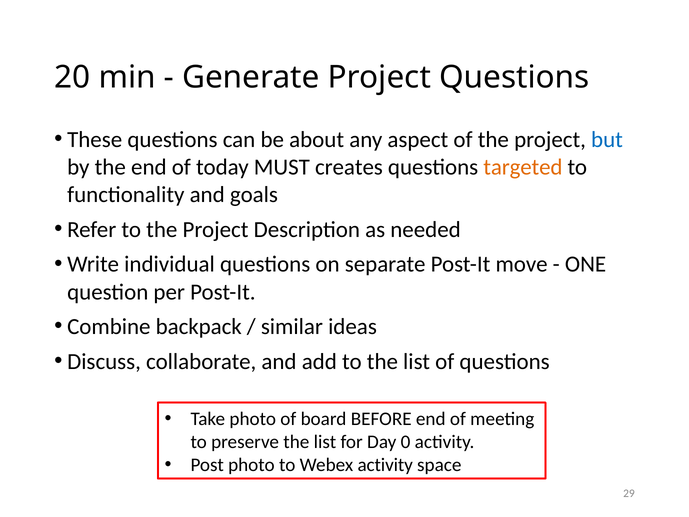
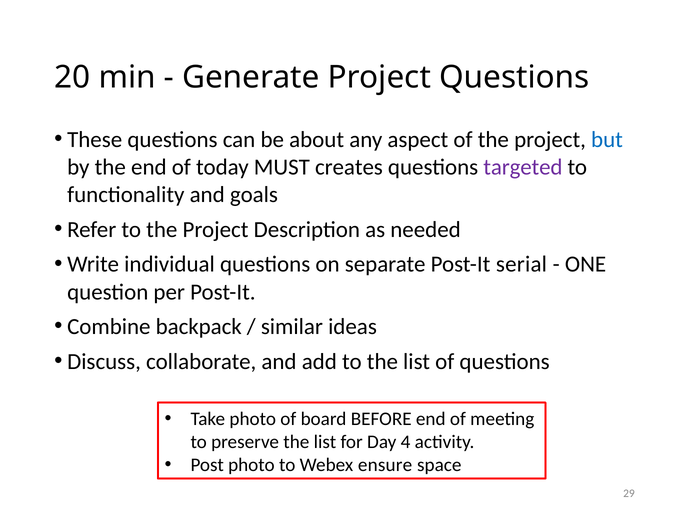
targeted colour: orange -> purple (523, 167)
move: move -> serial (521, 264)
0: 0 -> 4 (406, 442)
Webex activity: activity -> ensure (385, 465)
